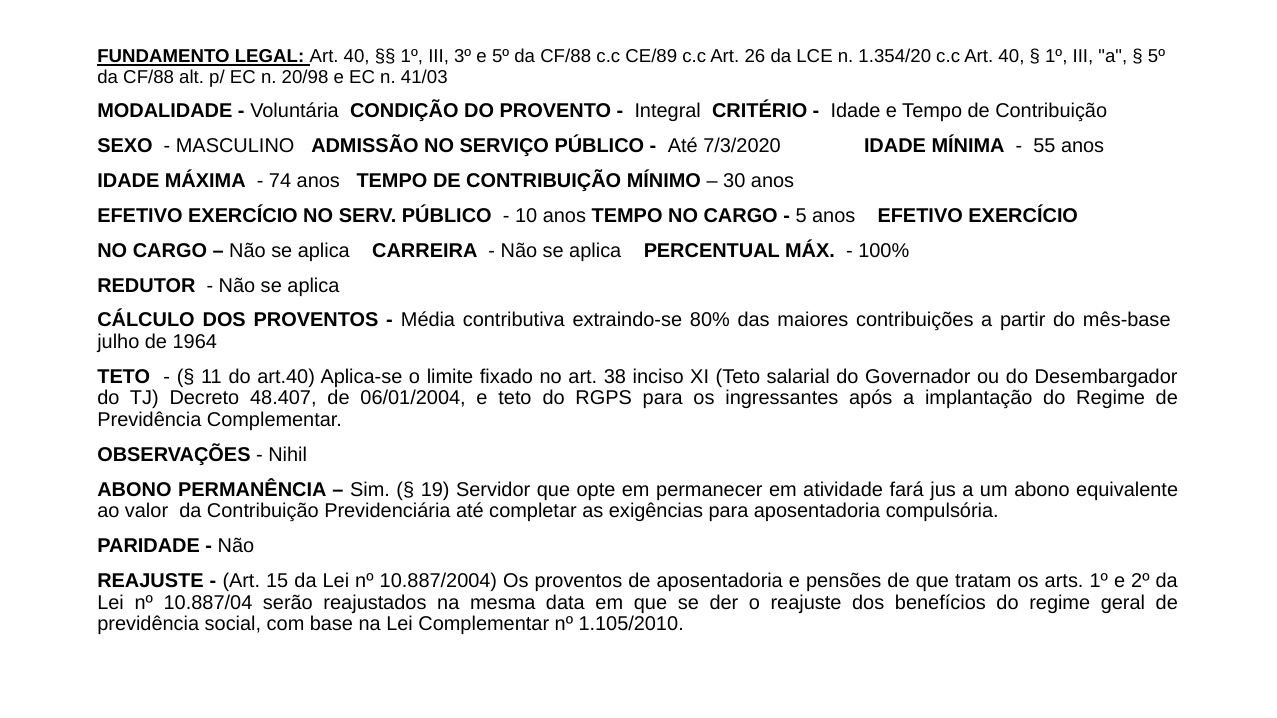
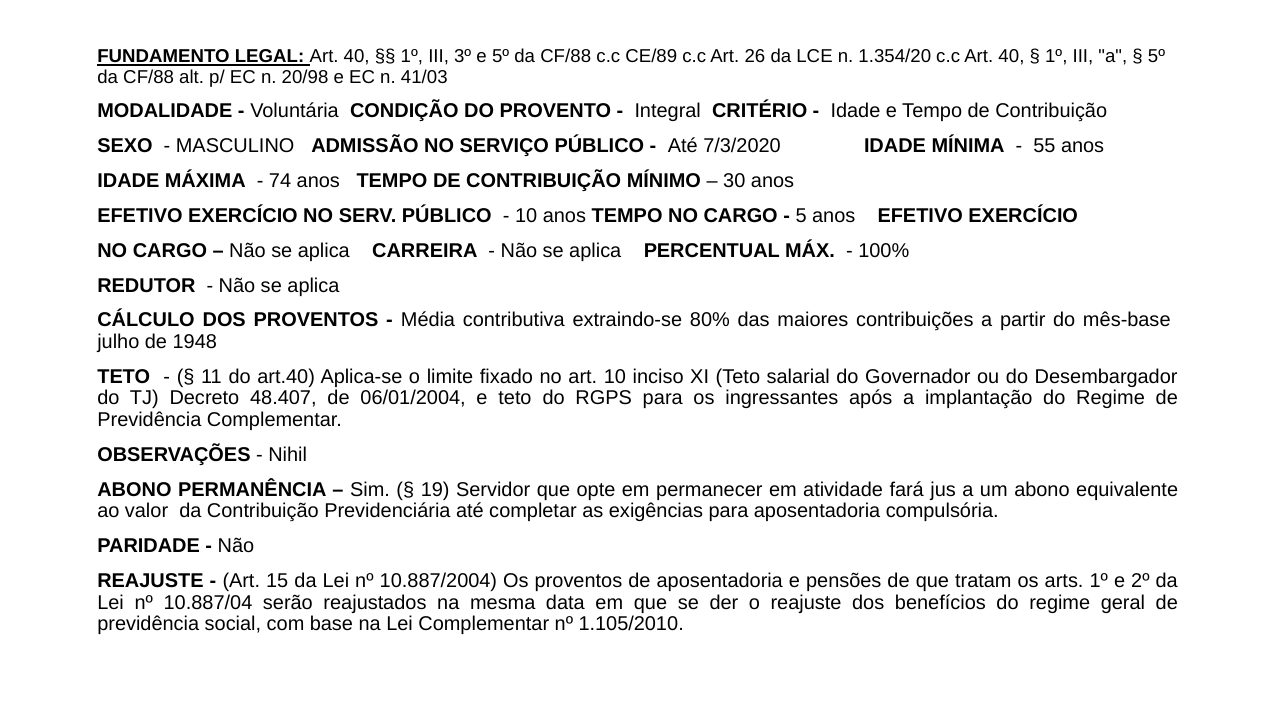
1964: 1964 -> 1948 (195, 342)
art 38: 38 -> 10 (615, 377)
